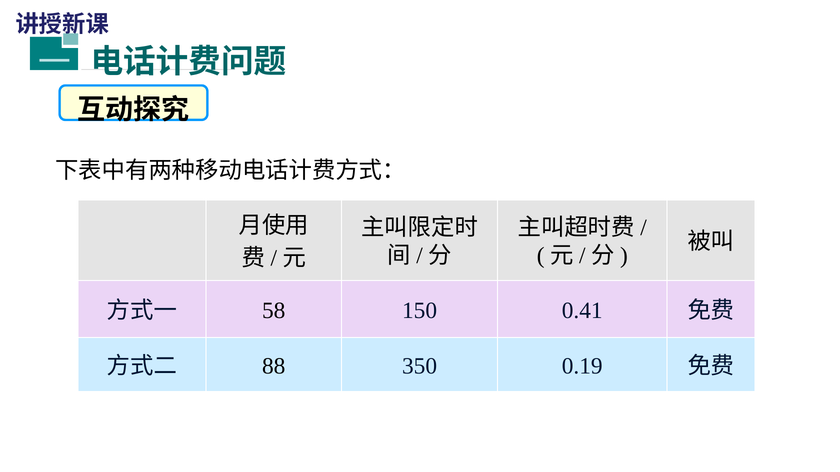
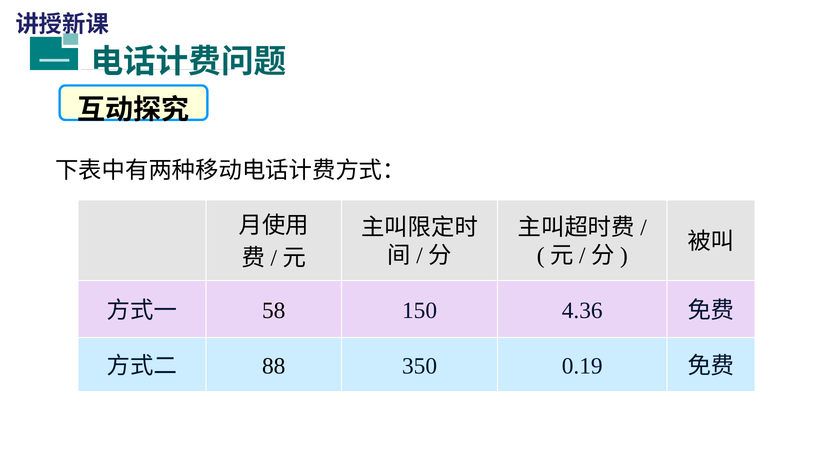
0.41: 0.41 -> 4.36 (582, 311)
